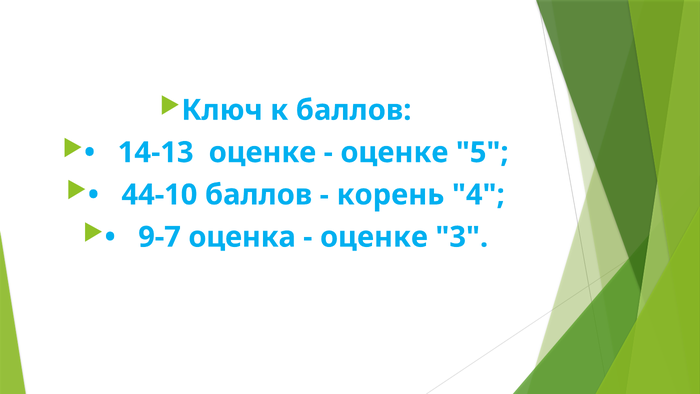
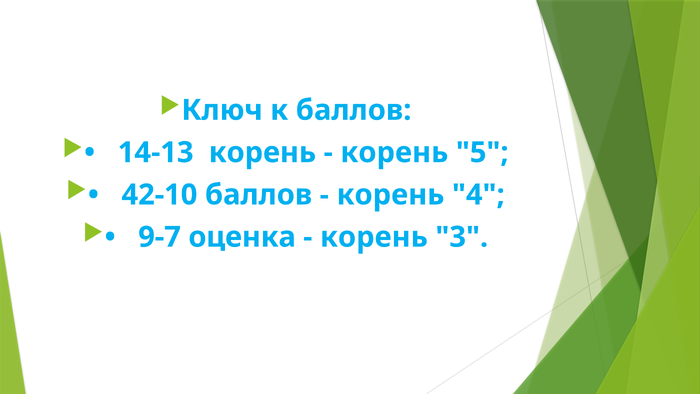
14-13 оценке: оценке -> корень (262, 152)
оценке: оценке -> корень (394, 152)
44-10: 44-10 -> 42-10 (159, 195)
оценке: оценке -> корень (374, 237)
